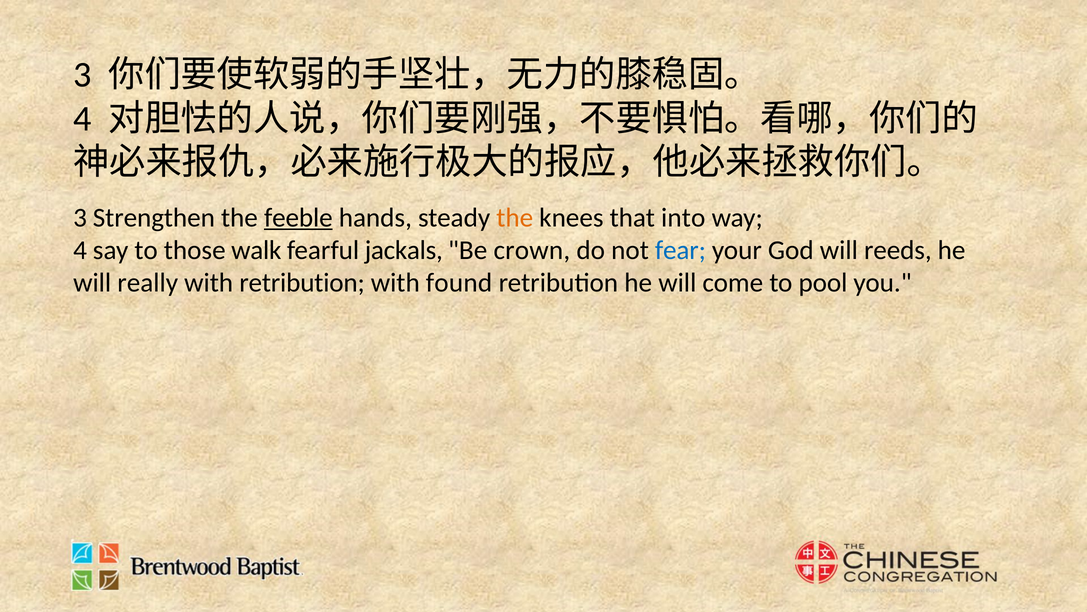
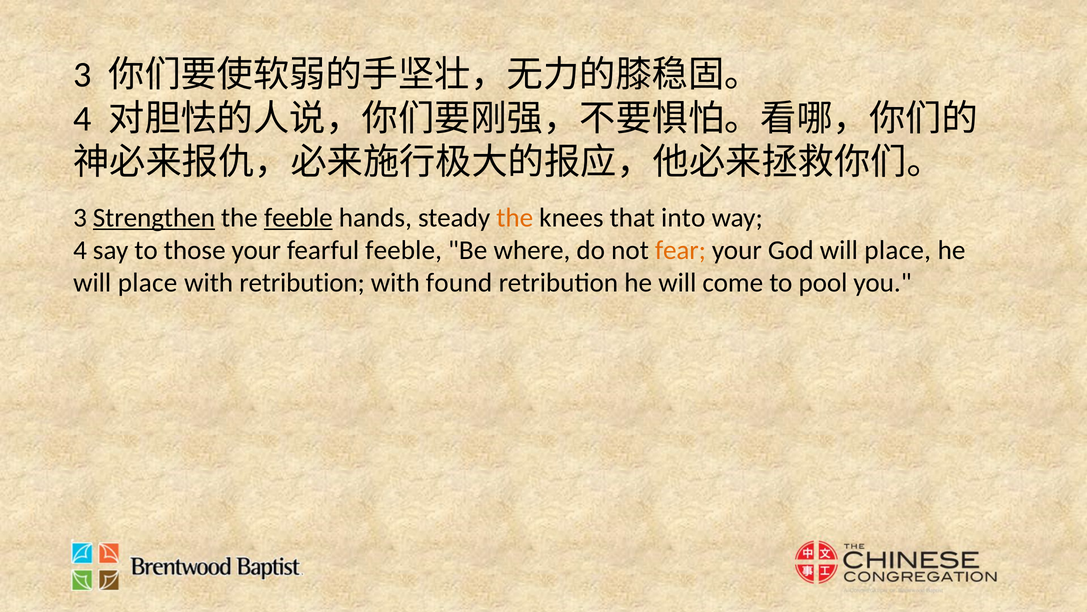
Strengthen underline: none -> present (154, 217)
those walk: walk -> your (256, 250)
fearful jackals: jackals -> feeble (404, 250)
crown: crown -> where (532, 250)
fear colour: blue -> orange (680, 250)
God will reeds: reeds -> place (898, 250)
really: really -> place (148, 283)
